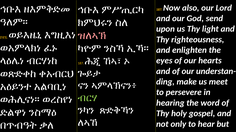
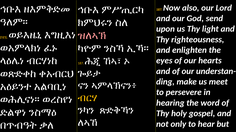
ብርሃ colour: light green -> yellow (88, 98)
